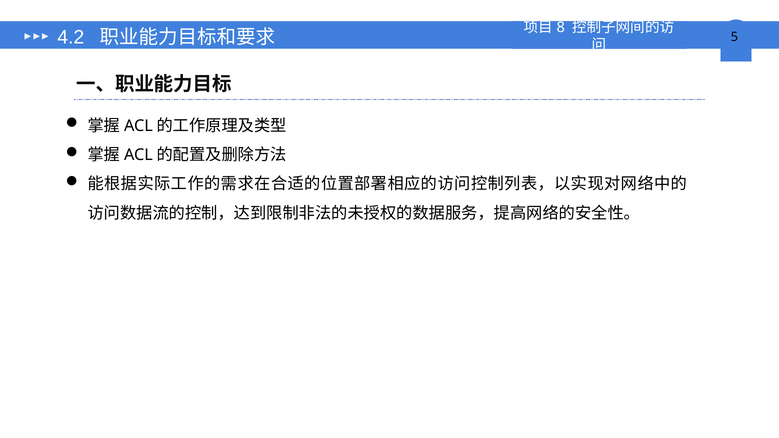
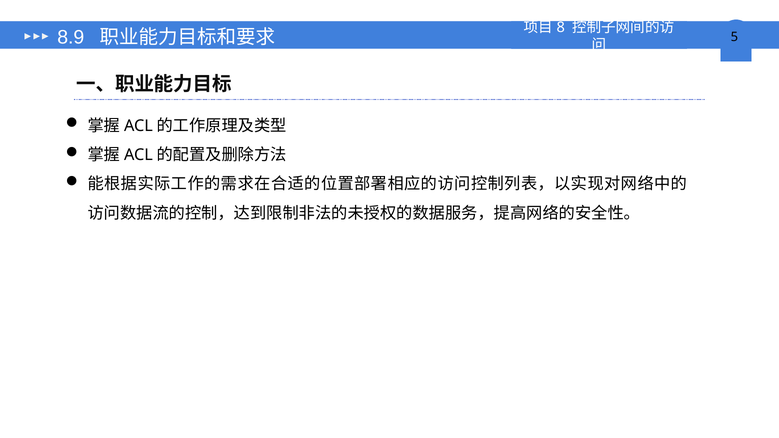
4.2: 4.2 -> 8.9 (71, 37)
